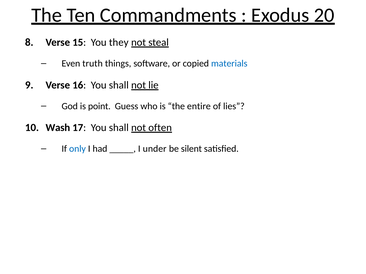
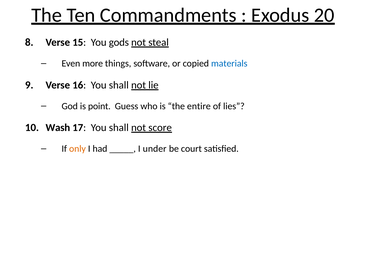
they: they -> gods (119, 43)
truth: truth -> more (93, 64)
often: often -> score (160, 128)
only colour: blue -> orange (77, 149)
silent: silent -> court (191, 149)
